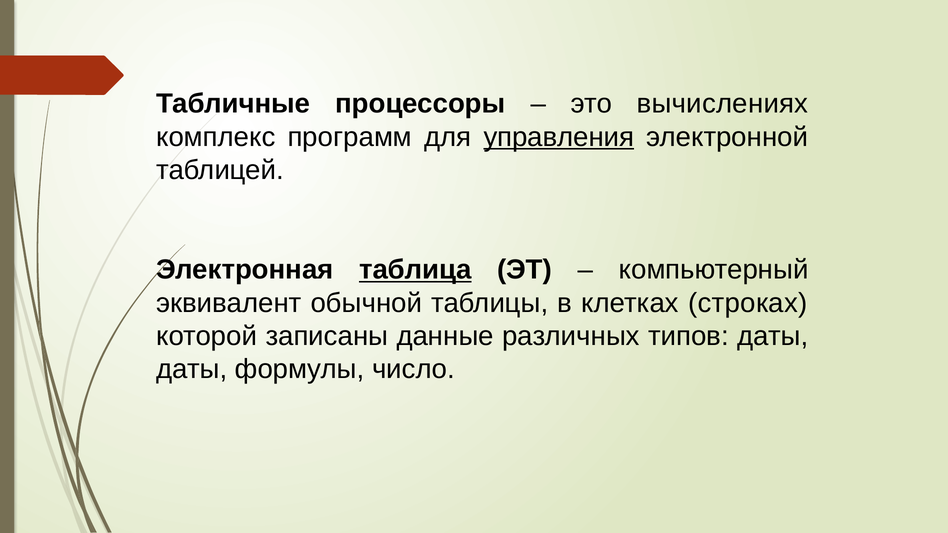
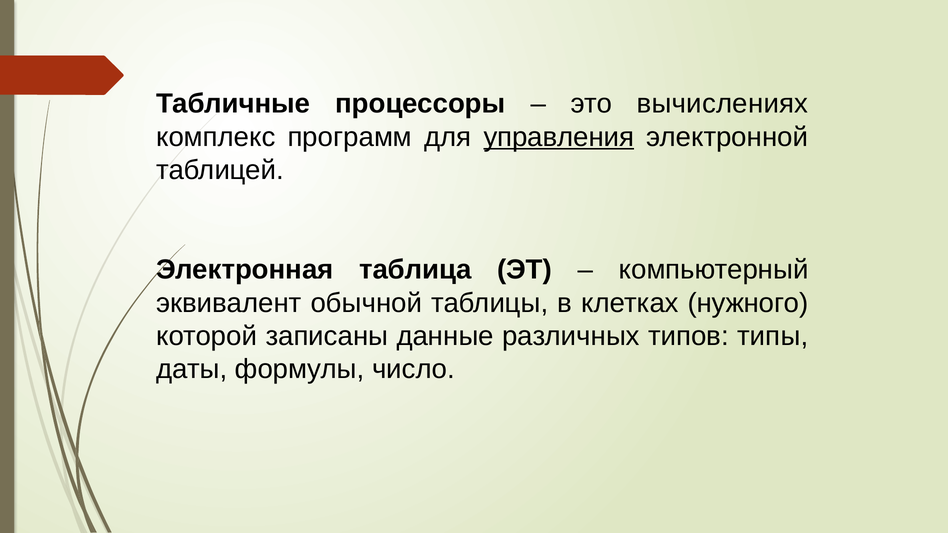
таблица underline: present -> none (415, 270)
строках: строках -> нужного (748, 303)
типов даты: даты -> типы (773, 336)
